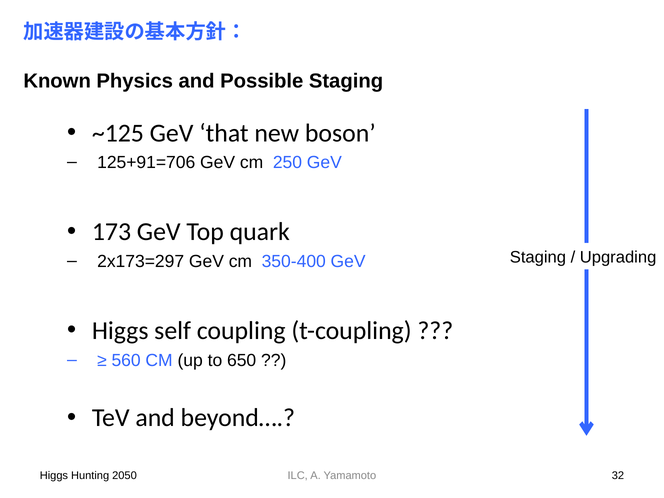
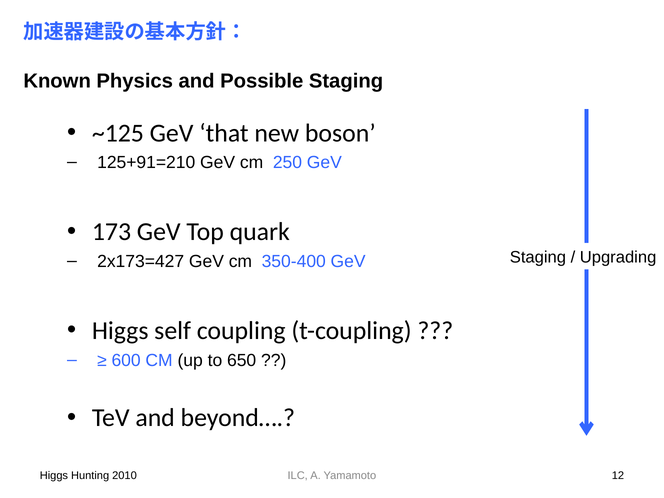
125+91=706: 125+91=706 -> 125+91=210 (146, 163)
2x173=297: 2x173=297 -> 2x173=427 (141, 261)
560: 560 -> 600 (126, 360)
2050: 2050 -> 2010 (124, 476)
32: 32 -> 12 (618, 476)
